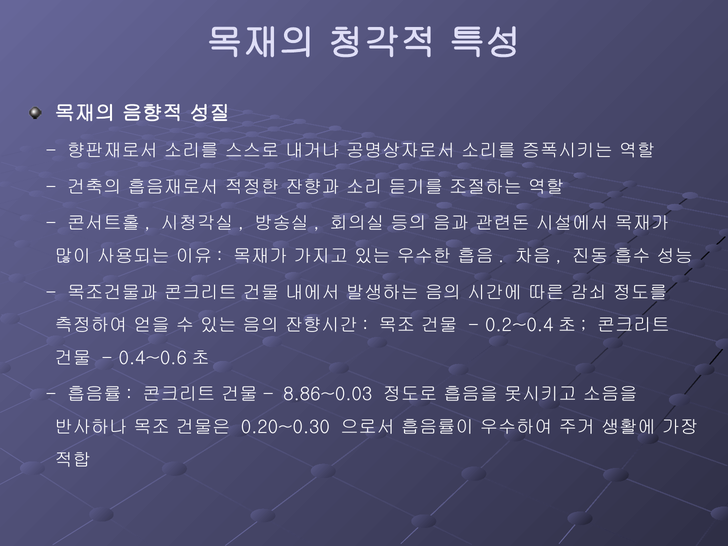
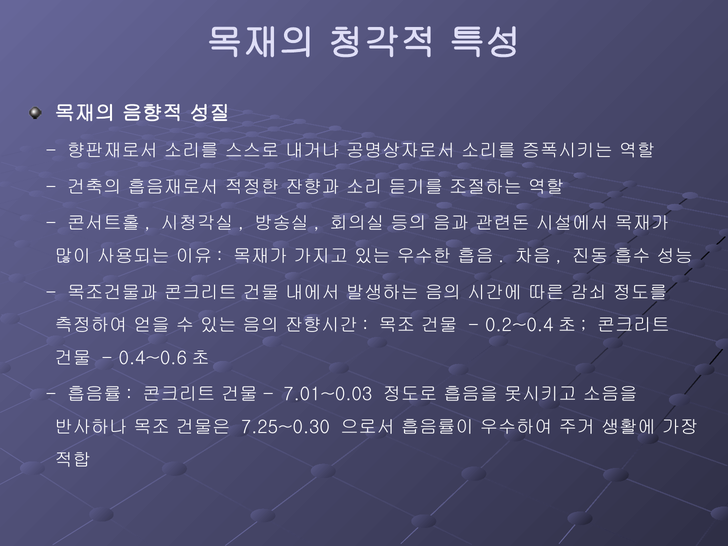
8.86~0.03: 8.86~0.03 -> 7.01~0.03 (328, 394)
0.20~0.30: 0.20~0.30 -> 7.25~0.30 (285, 427)
